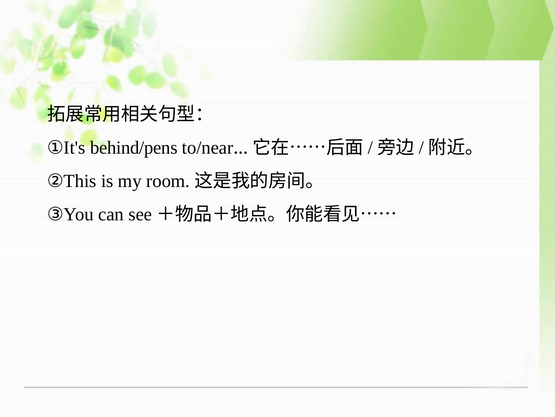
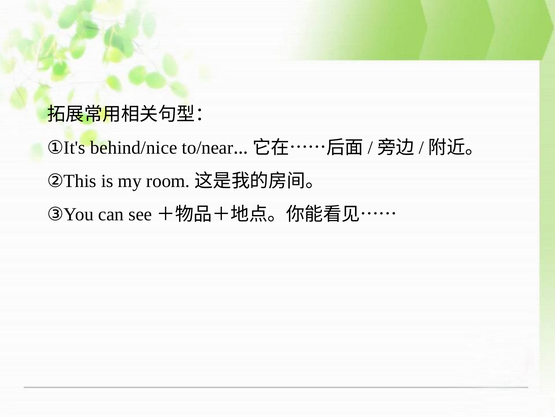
behind/pens: behind/pens -> behind/nice (134, 147)
